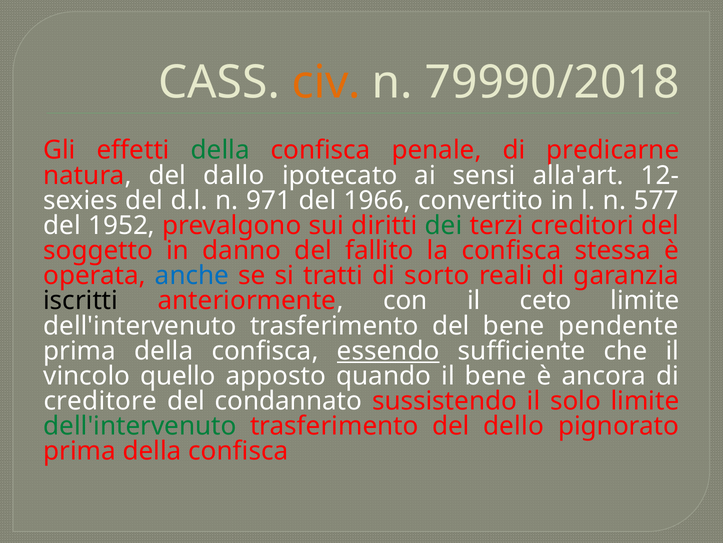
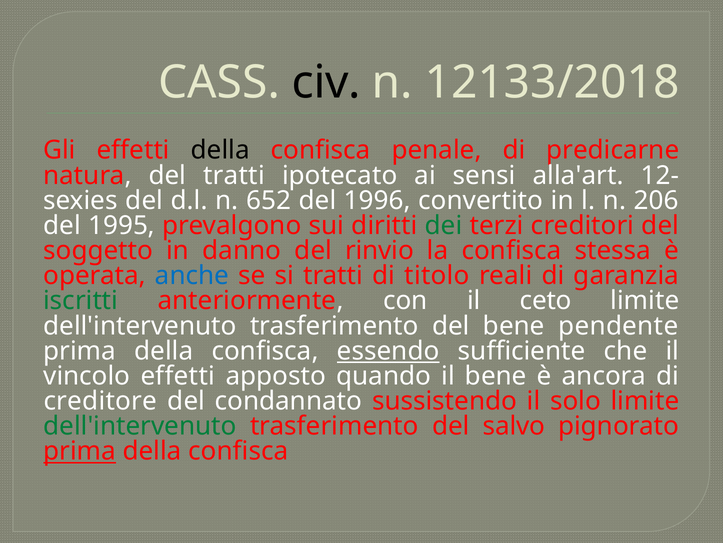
civ colour: orange -> black (326, 82)
79990/2018: 79990/2018 -> 12133/2018 (552, 82)
della colour: green -> black (220, 150)
del dallo: dallo -> tratti (234, 175)
971: 971 -> 652 (269, 200)
1966: 1966 -> 1996 (377, 200)
577: 577 -> 206 (656, 200)
1952: 1952 -> 1995 (122, 225)
fallito: fallito -> rinvio (380, 250)
sorto: sorto -> titolo (437, 275)
iscritti colour: black -> green (81, 300)
vincolo quello: quello -> effetti (178, 376)
dello: dello -> salvo (514, 426)
prima underline: none -> present (80, 451)
